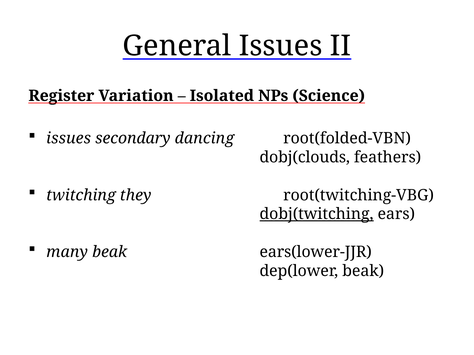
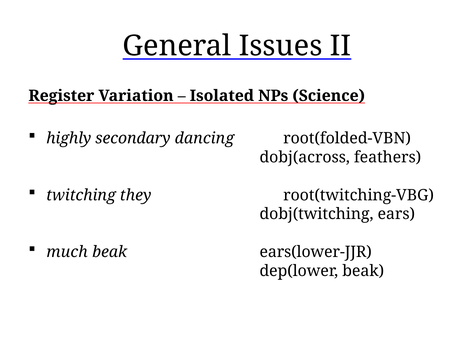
issues: issues -> highly (69, 139)
dobj(clouds: dobj(clouds -> dobj(across (305, 158)
dobj(twitching underline: present -> none (317, 214)
many: many -> much (67, 252)
